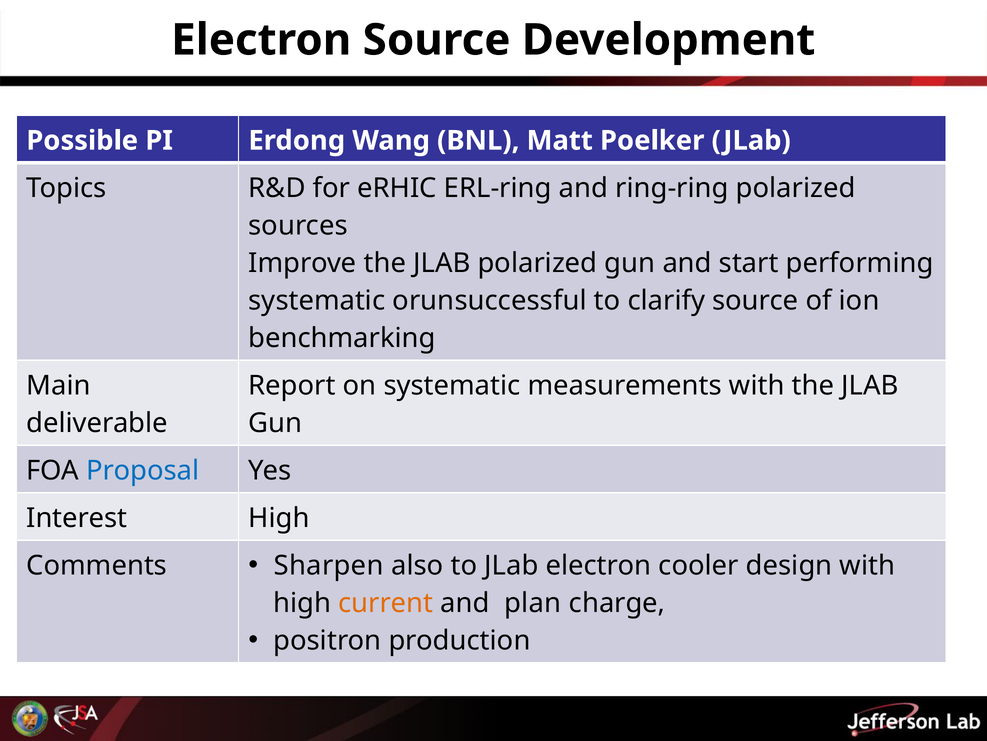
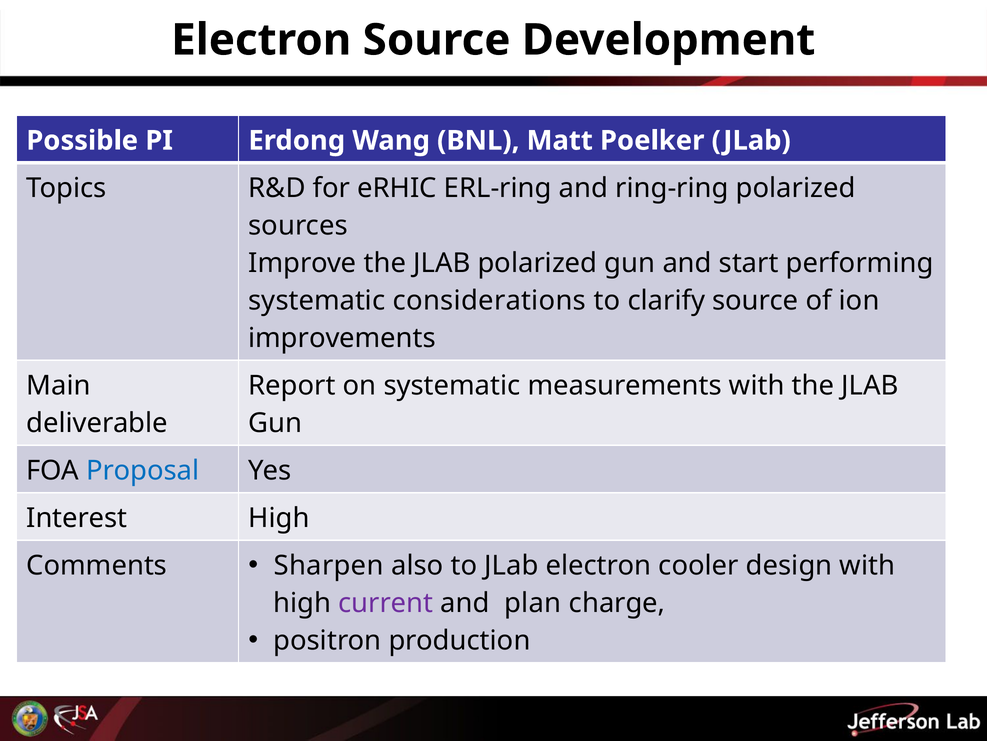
orunsuccessful: orunsuccessful -> considerations (489, 300)
benchmarking: benchmarking -> improvements (342, 338)
current colour: orange -> purple (386, 602)
